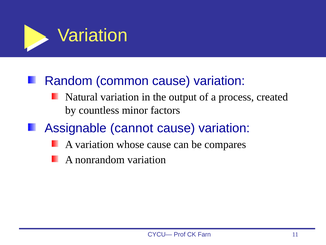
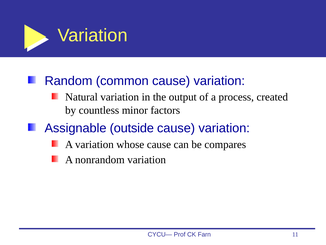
cannot: cannot -> outside (132, 128)
